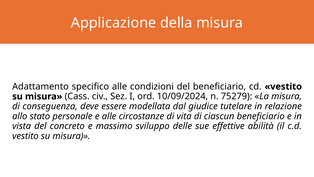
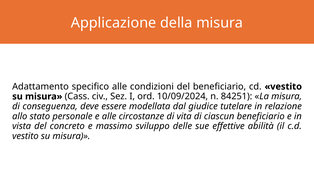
75279: 75279 -> 84251 (237, 96)
